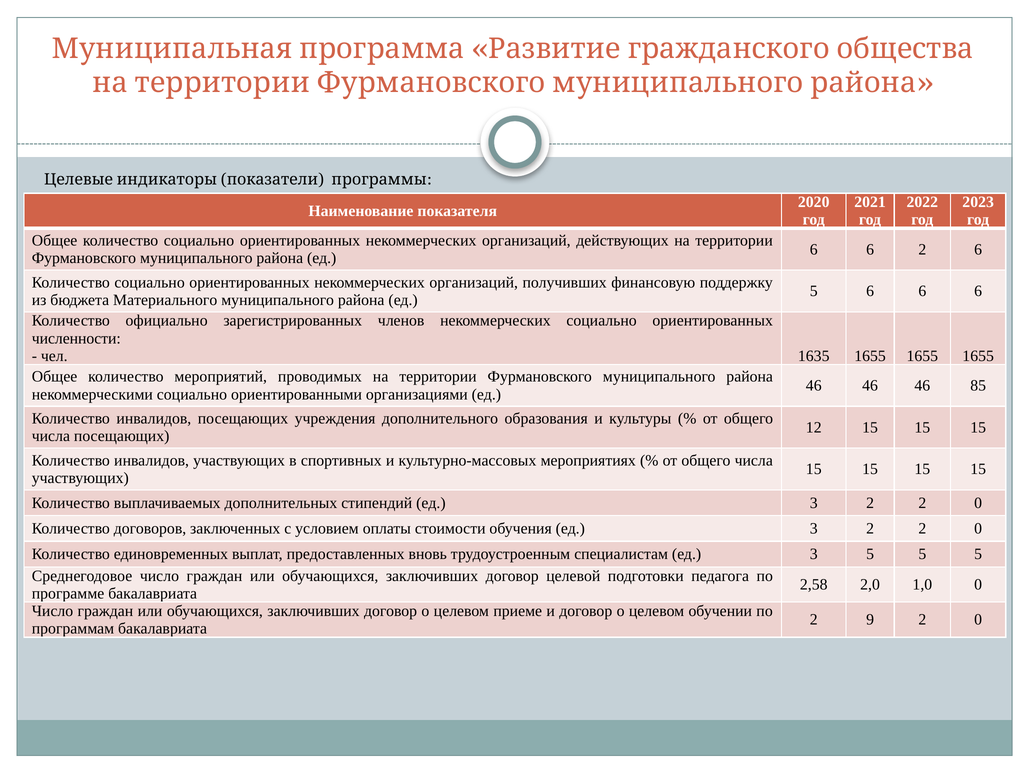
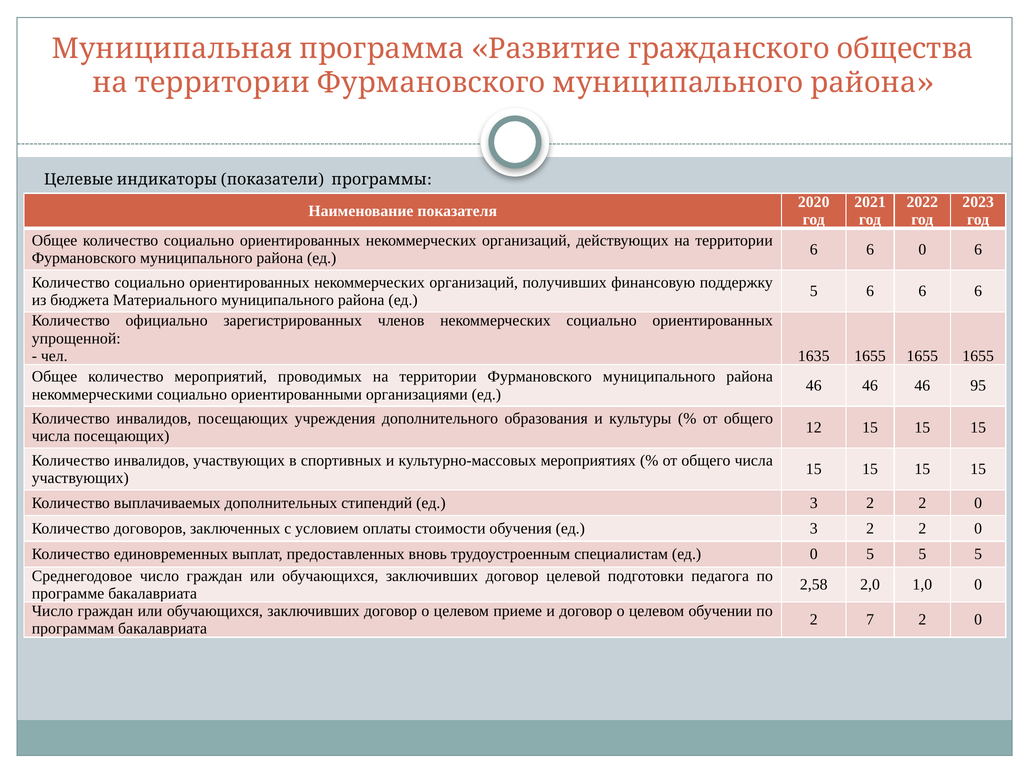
6 2: 2 -> 0 (922, 249)
численности: численности -> упрощенной (76, 338)
85: 85 -> 95 (978, 385)
специалистам ед 3: 3 -> 0 (814, 554)
9: 9 -> 7 (870, 619)
